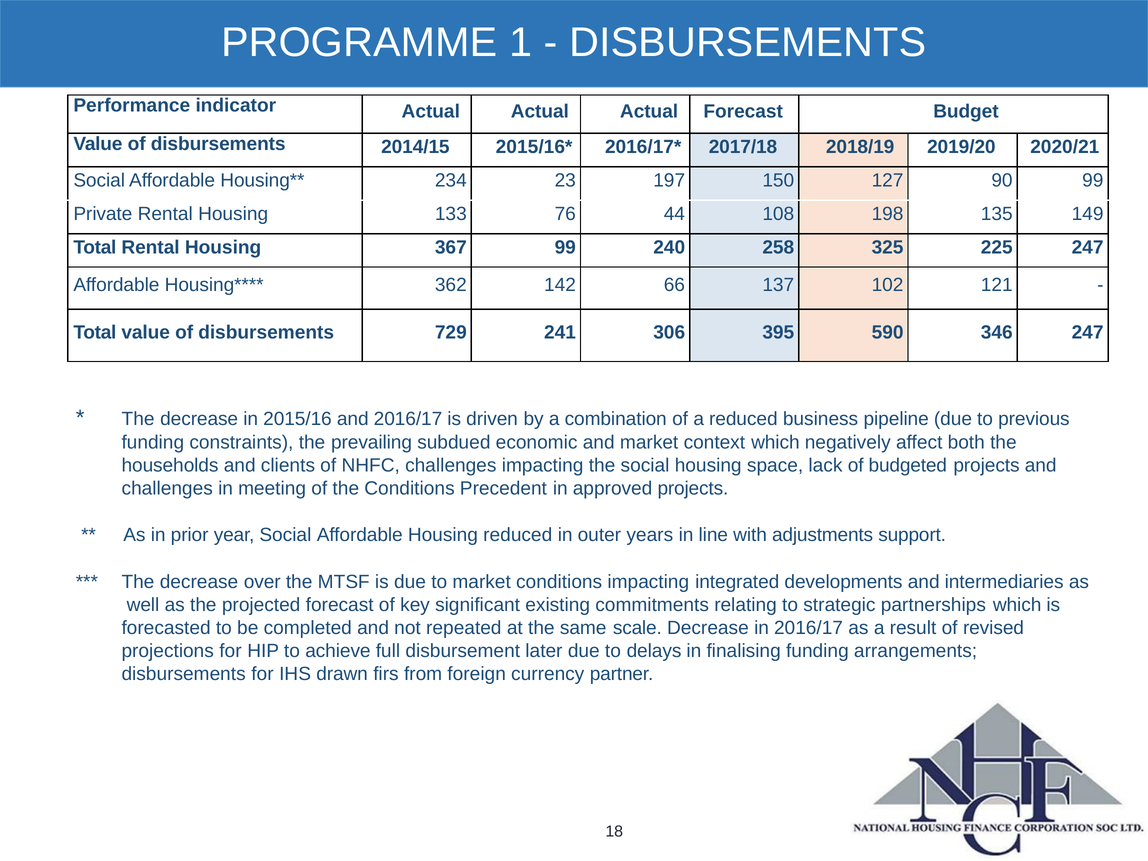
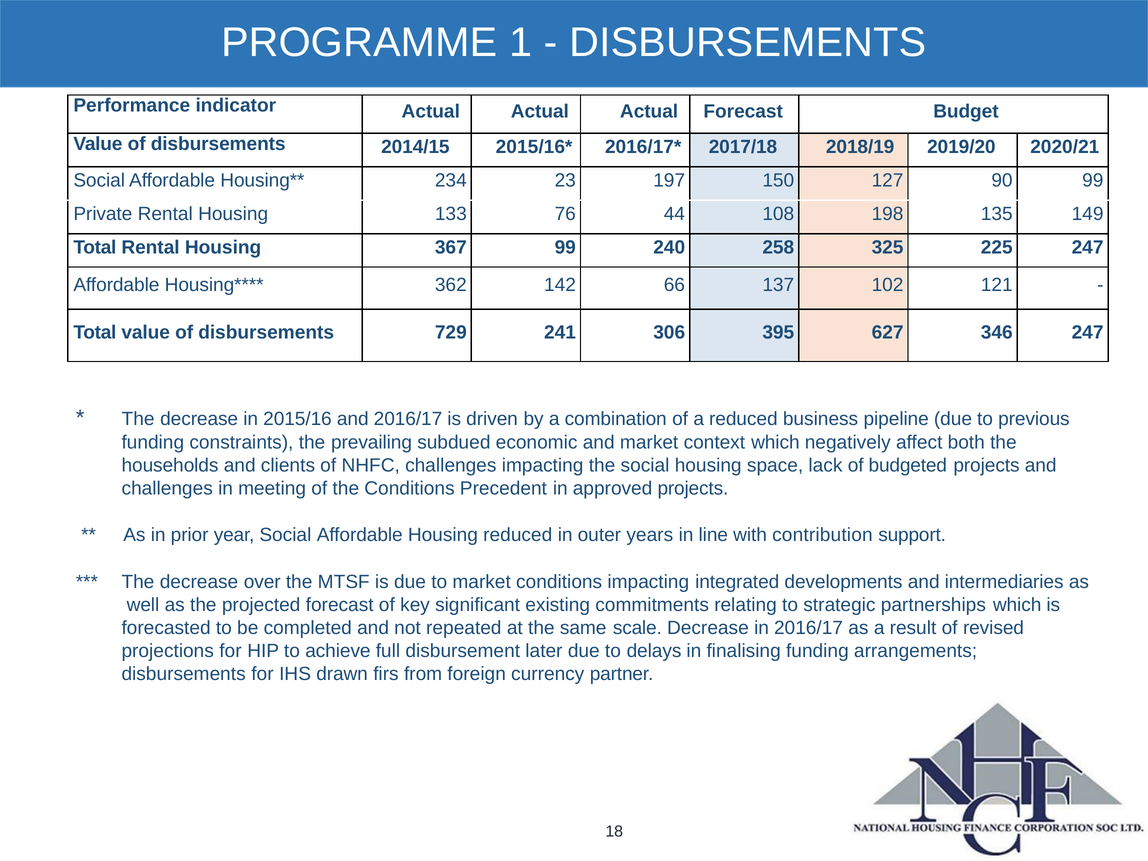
590: 590 -> 627 (888, 332)
adjustments: adjustments -> contribution (822, 535)
